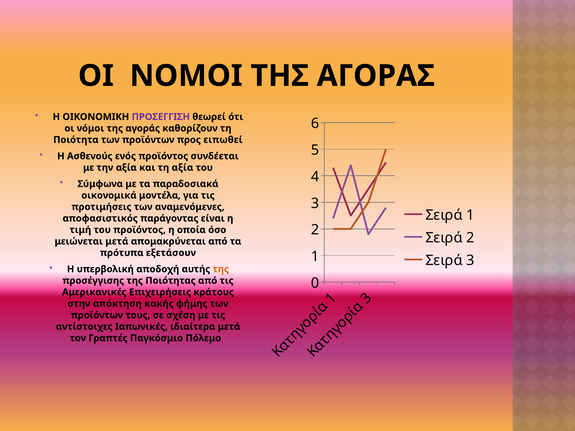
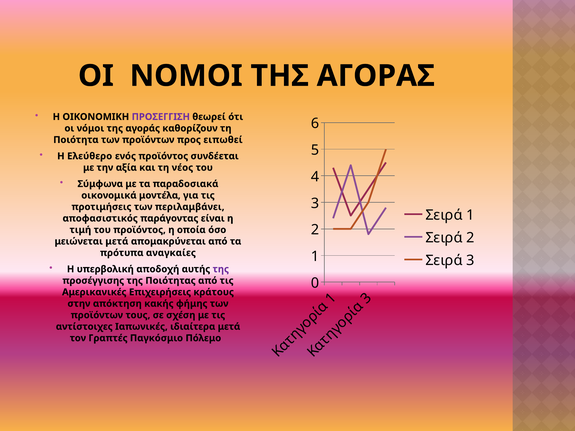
Ασθενούς: Ασθενούς -> Ελεύθερο (90, 156)
τη αξία: αξία -> νέος (182, 168)
αναμενόμενες: αναμενόμενες -> περιλαμβάνει (190, 207)
εξετάσουν: εξετάσουν -> αναγκαίες (171, 253)
της colour: orange -> purple (221, 269)
